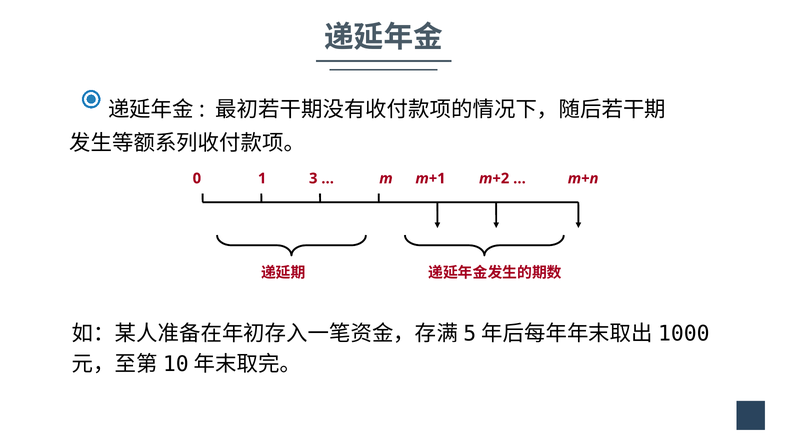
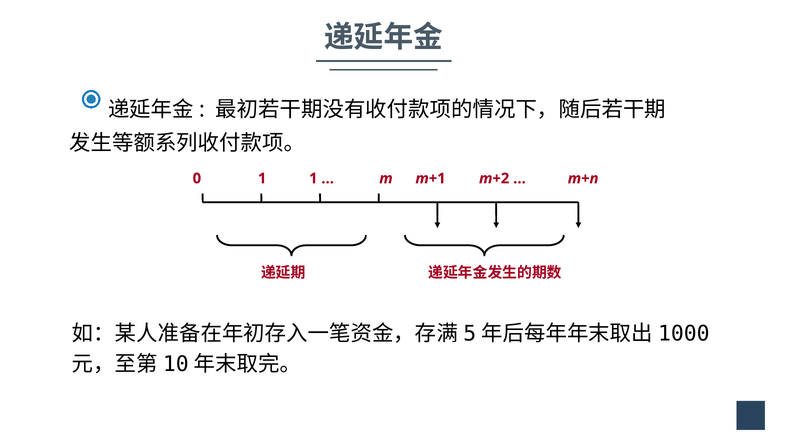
1 3: 3 -> 1 (313, 178)
